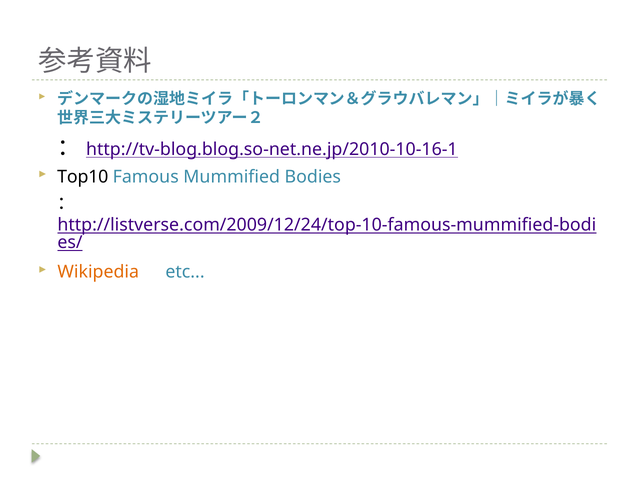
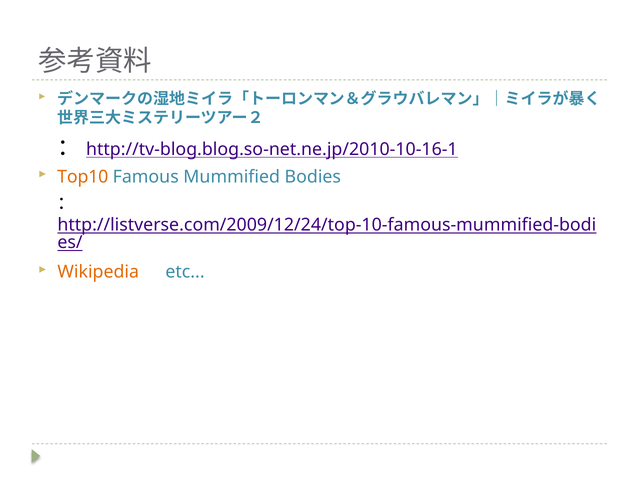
Top10 colour: black -> orange (83, 177)
